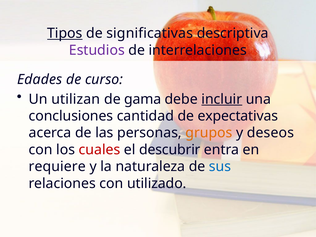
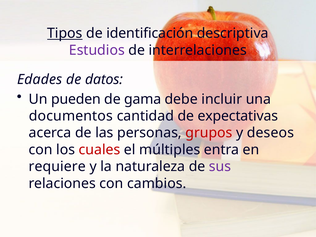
significativas: significativas -> identificación (150, 33)
curso: curso -> datos (104, 79)
utilizan: utilizan -> pueden (76, 99)
incluir underline: present -> none (222, 99)
conclusiones: conclusiones -> documentos (71, 116)
grupos colour: orange -> red (209, 133)
descubrir: descubrir -> múltiples (170, 150)
sus colour: blue -> purple (220, 167)
utilizado: utilizado -> cambios (157, 183)
